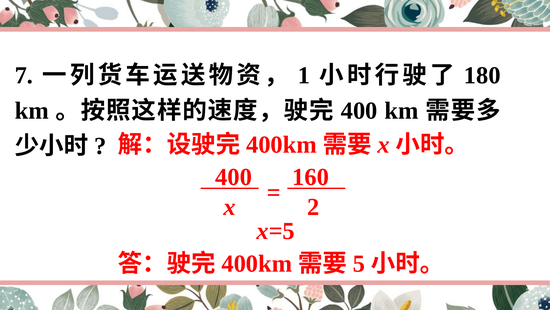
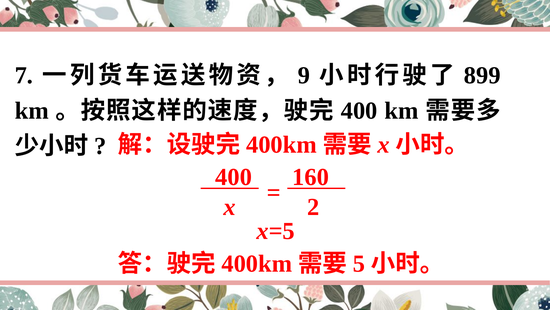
1: 1 -> 9 (304, 75)
180: 180 -> 899 (482, 75)
